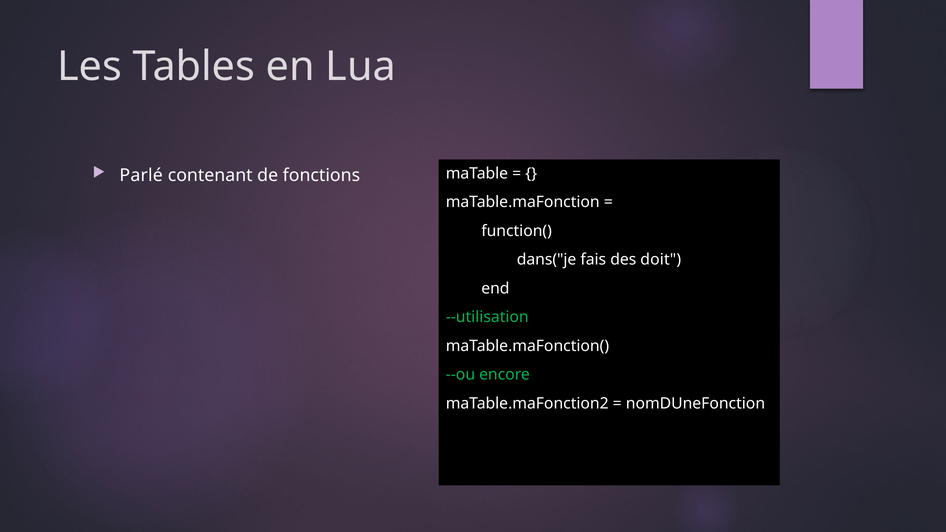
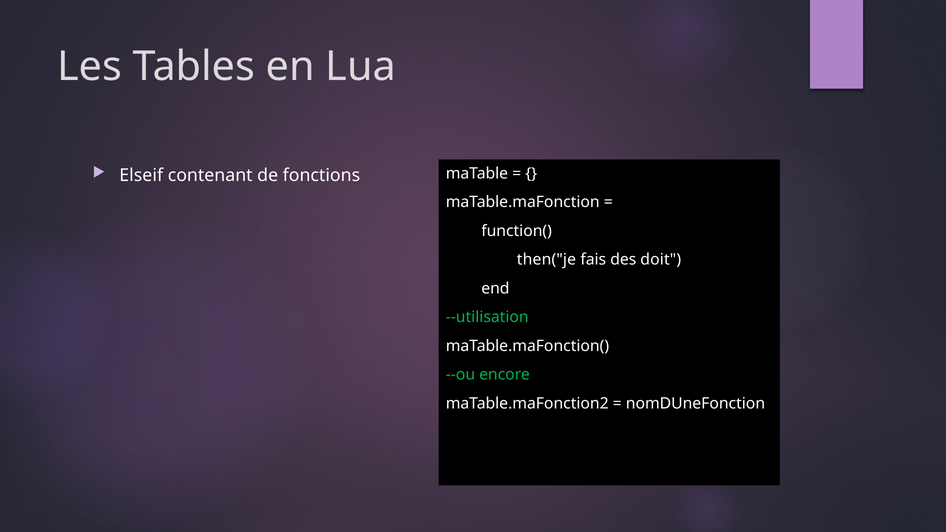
Parlé: Parlé -> Elseif (141, 175)
dans("je: dans("je -> then("je (546, 260)
